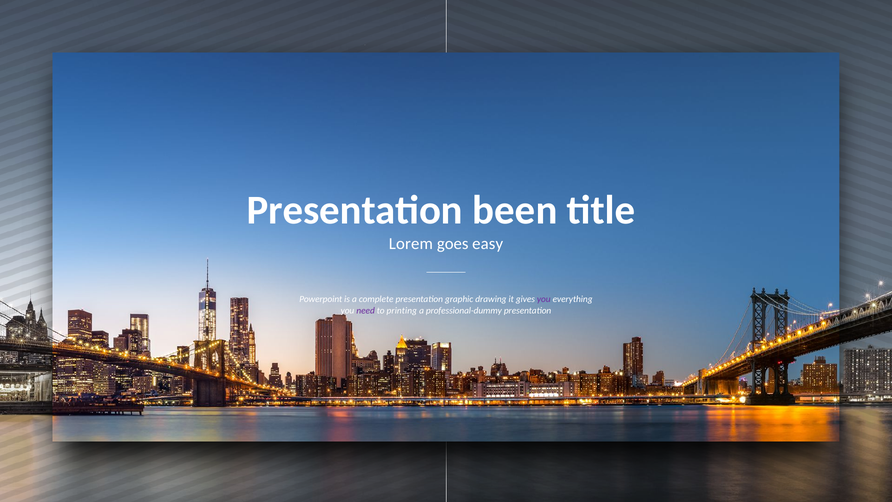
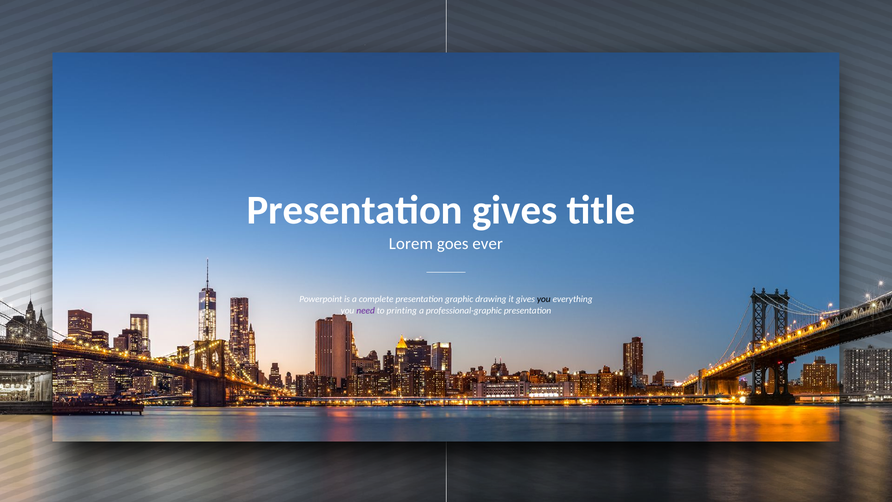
Presentation been: been -> gives (515, 210)
easy: easy -> ever (488, 244)
you colour: purple -> black (544, 299)
professional-dummy: professional-dummy -> professional-graphic (464, 310)
